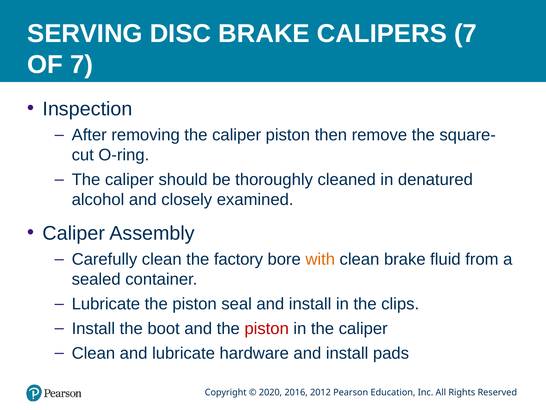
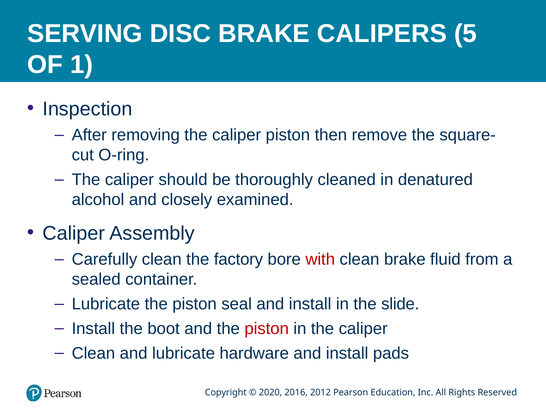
CALIPERS 7: 7 -> 5 (465, 34)
OF 7: 7 -> 1 (82, 65)
with colour: orange -> red (320, 259)
clips: clips -> slide (400, 304)
